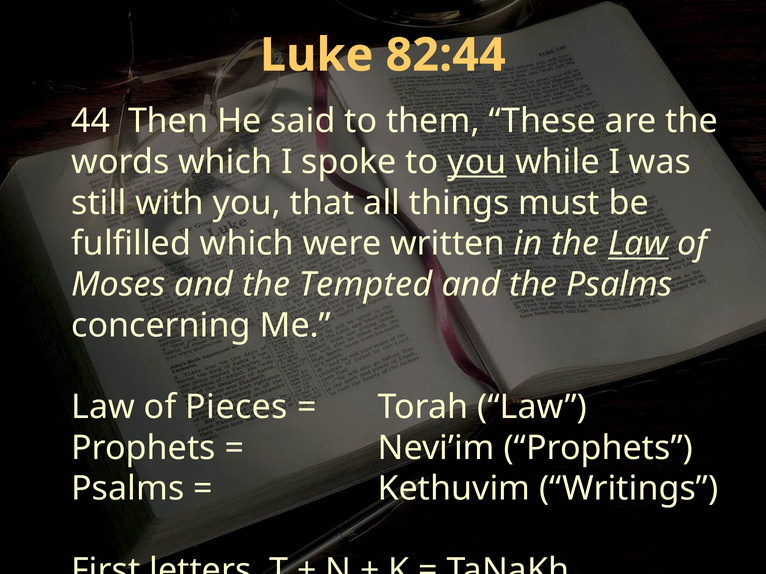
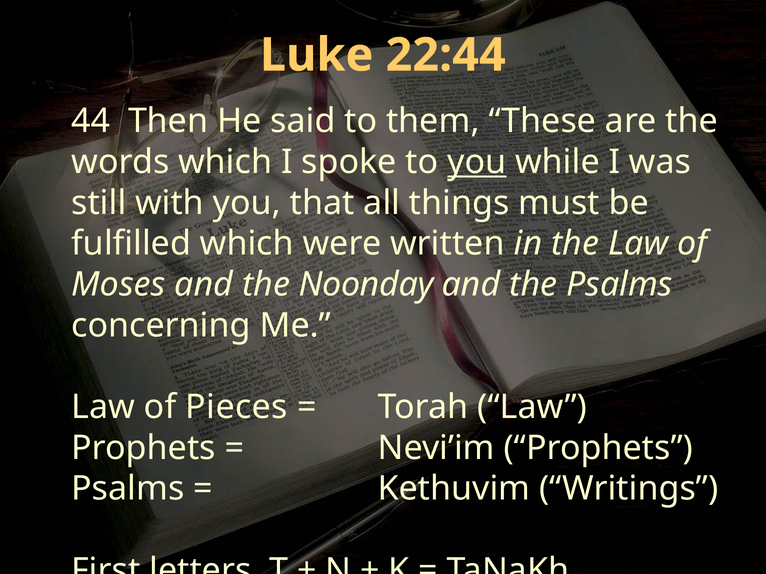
82:44: 82:44 -> 22:44 (446, 55)
Law underline: present -> none (638, 244)
Tempted: Tempted -> Noonday (366, 285)
